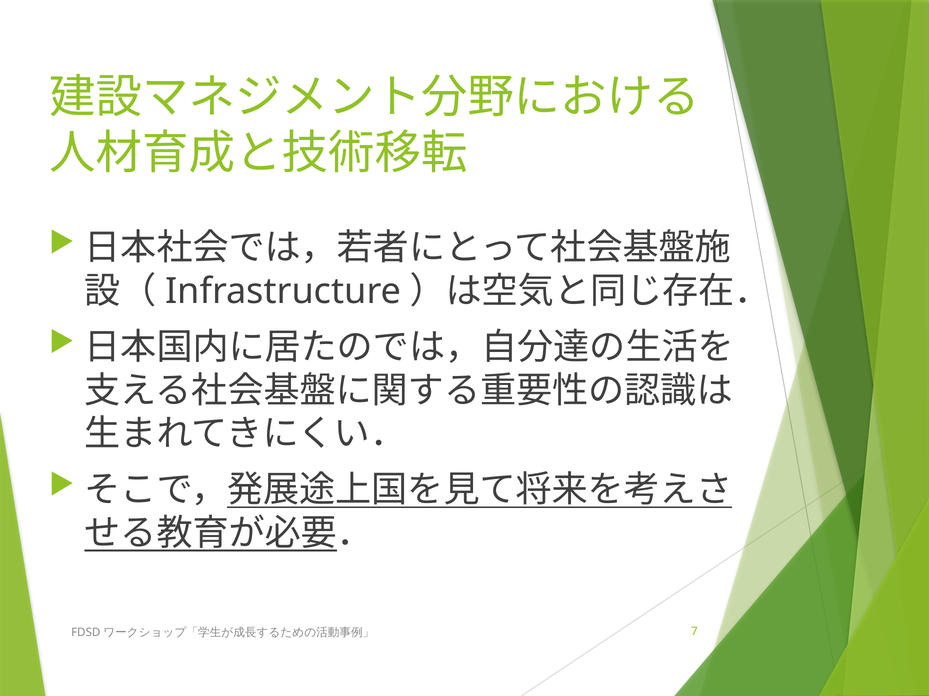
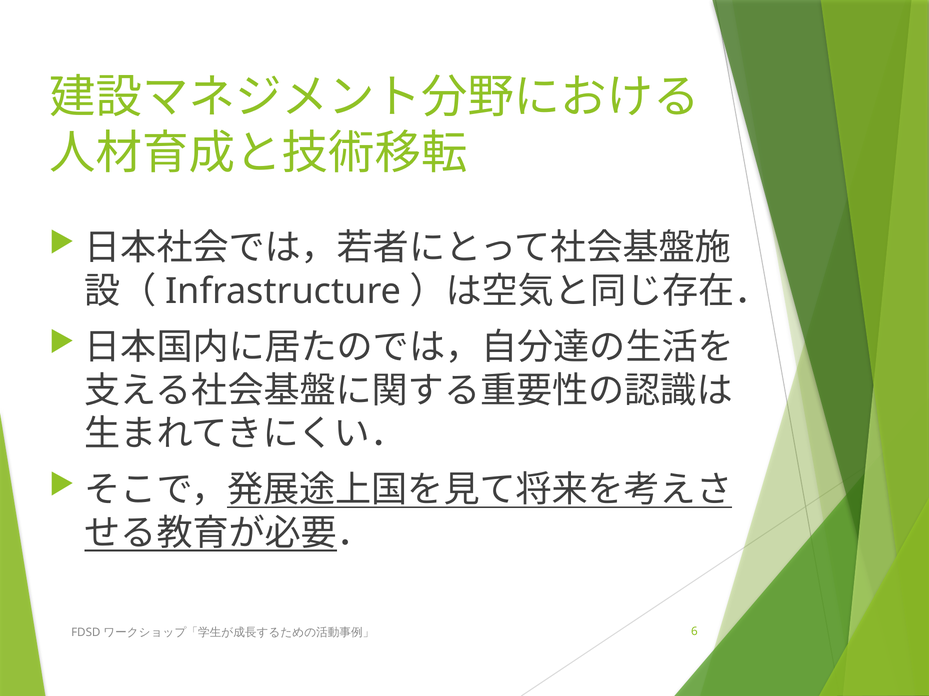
7: 7 -> 6 (694, 632)
